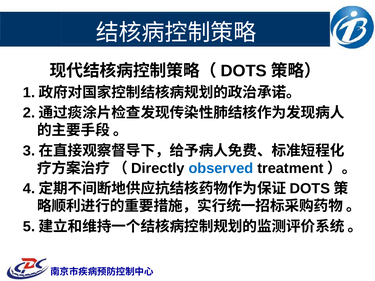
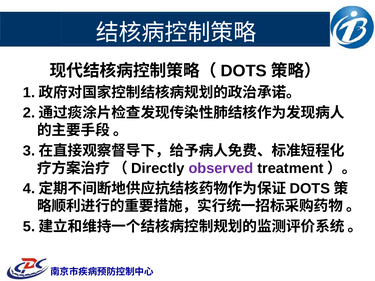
observed colour: blue -> purple (221, 168)
